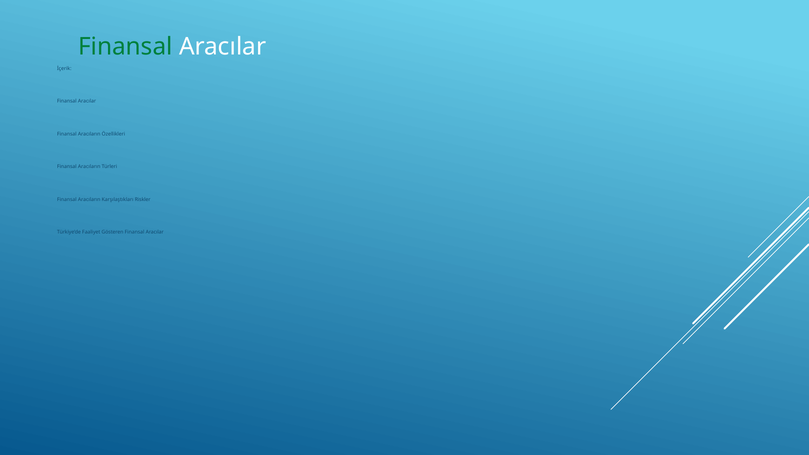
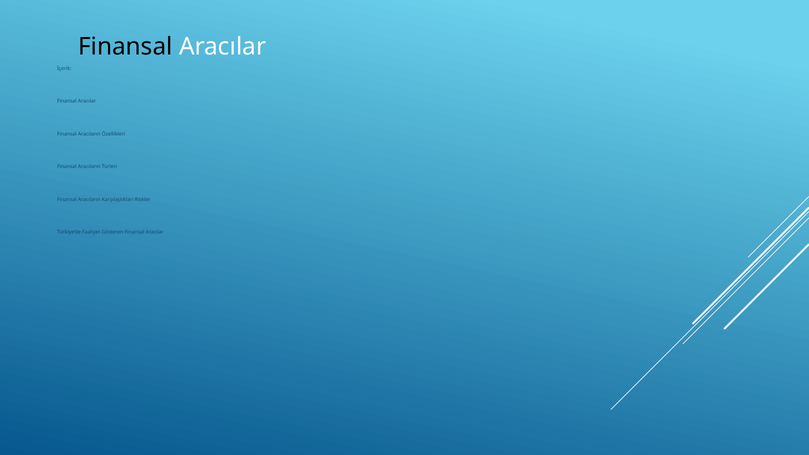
Finansal colour: green -> black (125, 47)
